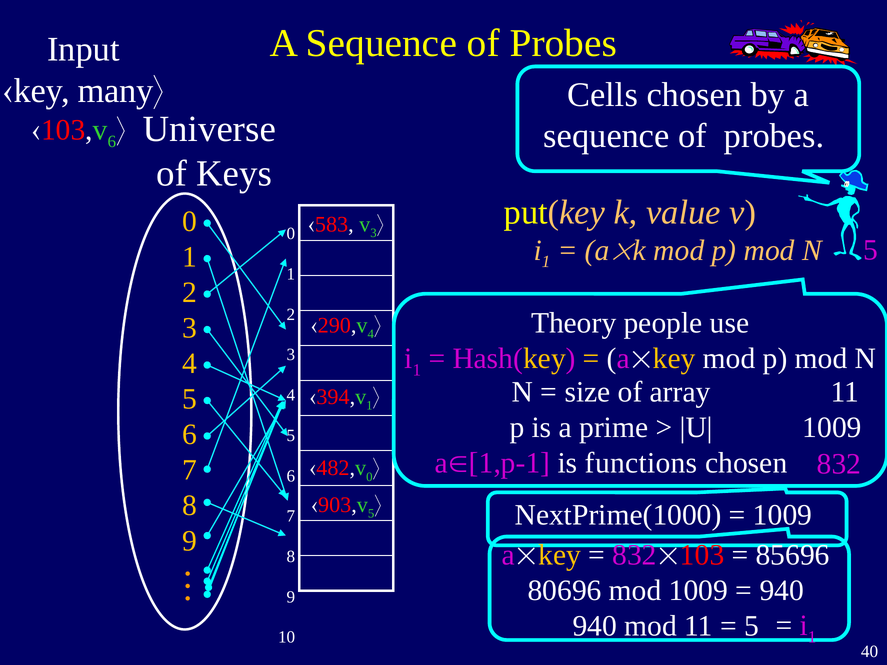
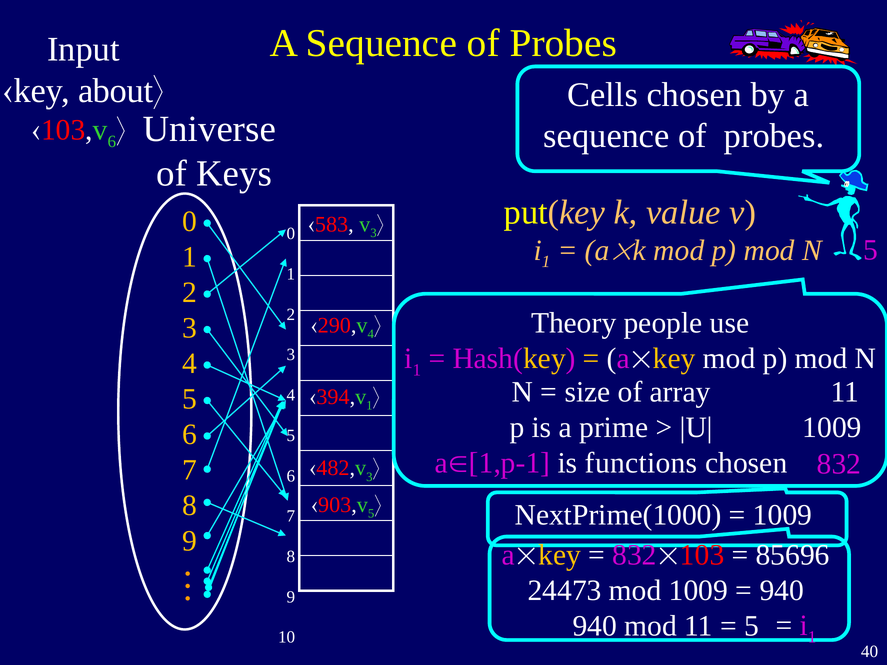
many: many -> about (116, 91)
0: 0 -> 3 (369, 477)
80696: 80696 -> 24473 (565, 591)
